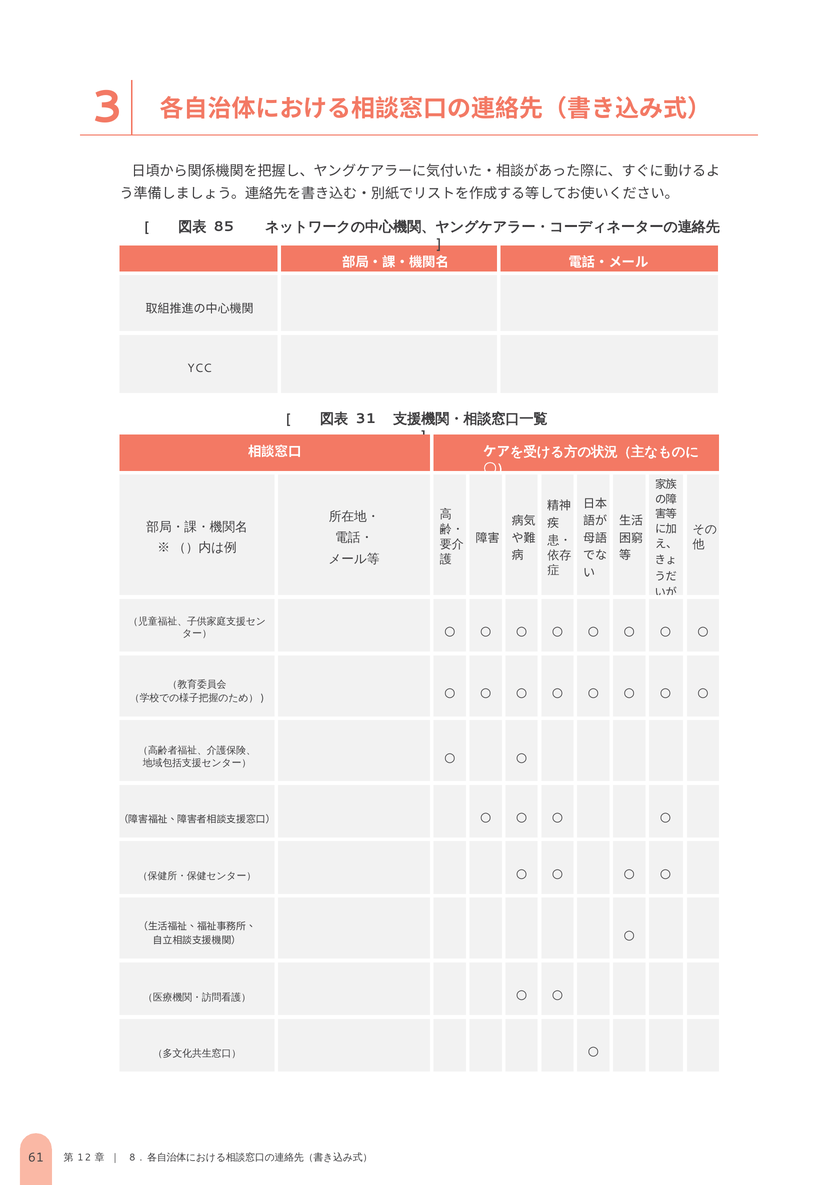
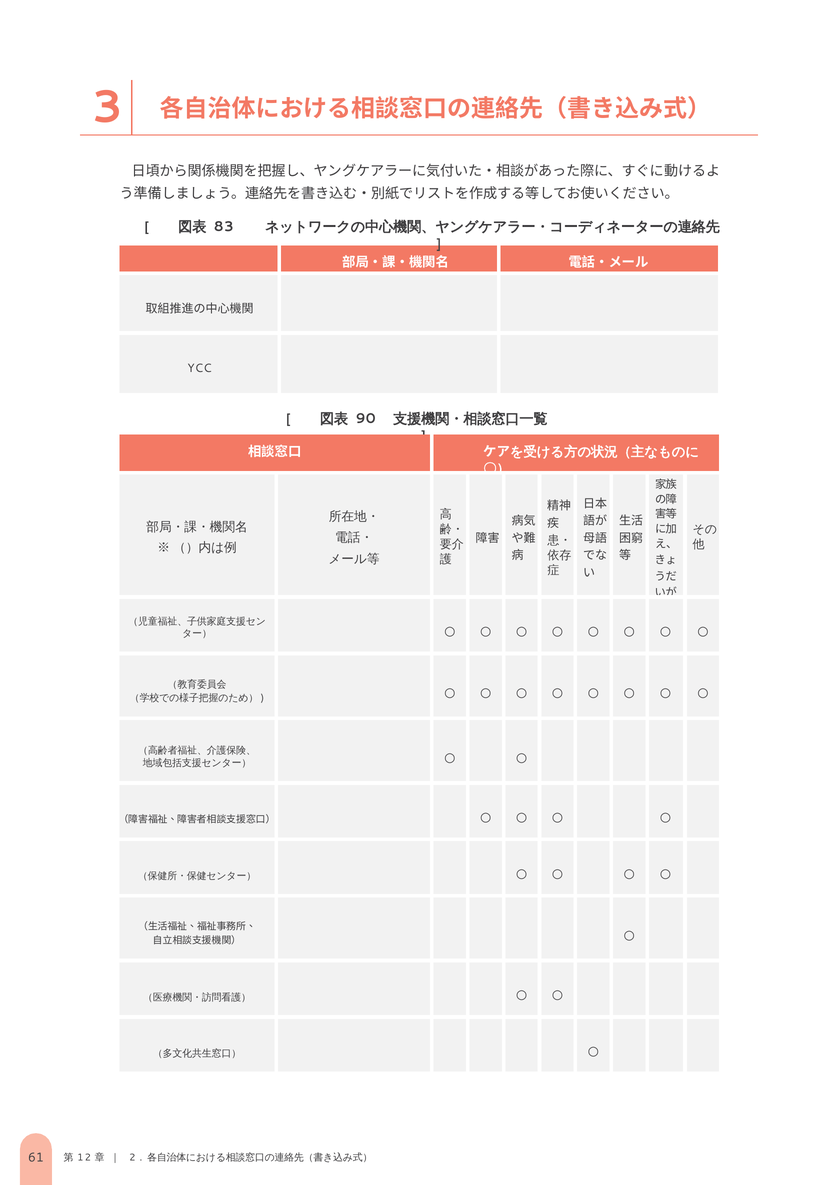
85: 85 -> 83 (224, 227)
31: 31 -> 90 (366, 419)
8: 8 -> 2 (132, 1158)
